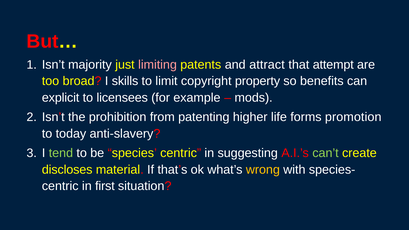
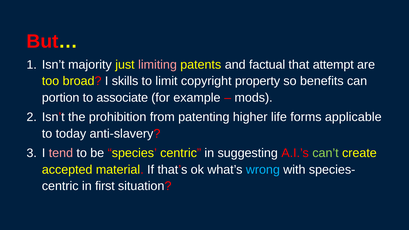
attract: attract -> factual (267, 65)
explicit: explicit -> portion (61, 98)
licensees: licensees -> associate (122, 98)
promotion: promotion -> applicable (353, 117)
tend colour: light green -> pink (61, 153)
discloses: discloses -> accepted (67, 170)
wrong colour: yellow -> light blue (263, 170)
